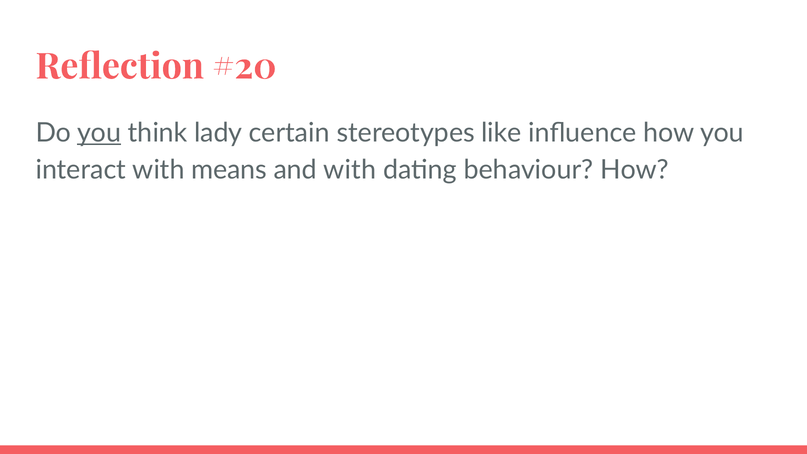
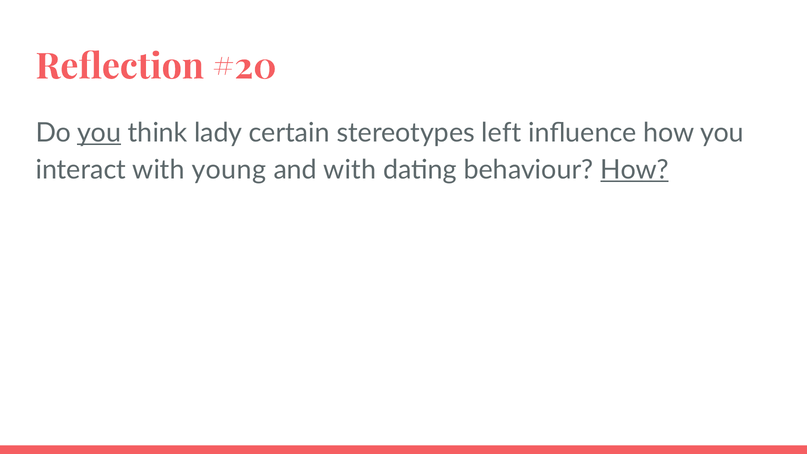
like: like -> left (501, 133)
means: means -> young (229, 170)
How underline: none -> present (635, 170)
